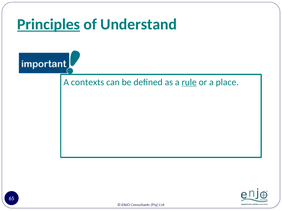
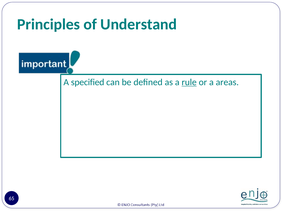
Principles underline: present -> none (49, 24)
contexts: contexts -> specified (88, 82)
place: place -> areas (227, 82)
